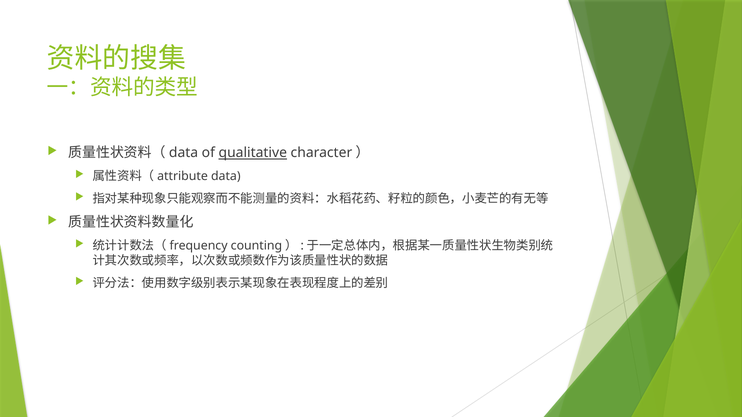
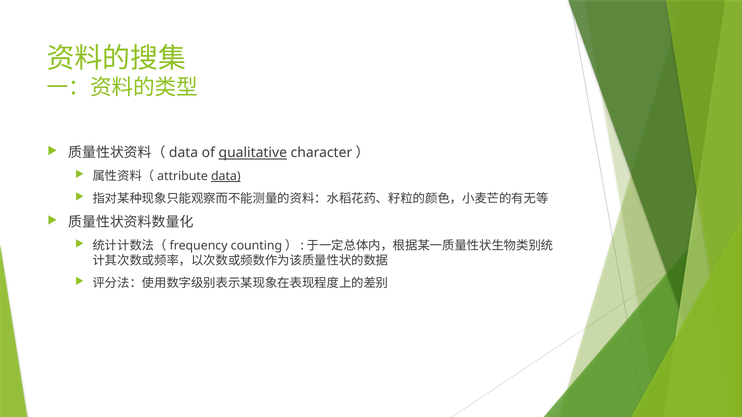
data underline: none -> present (226, 176)
